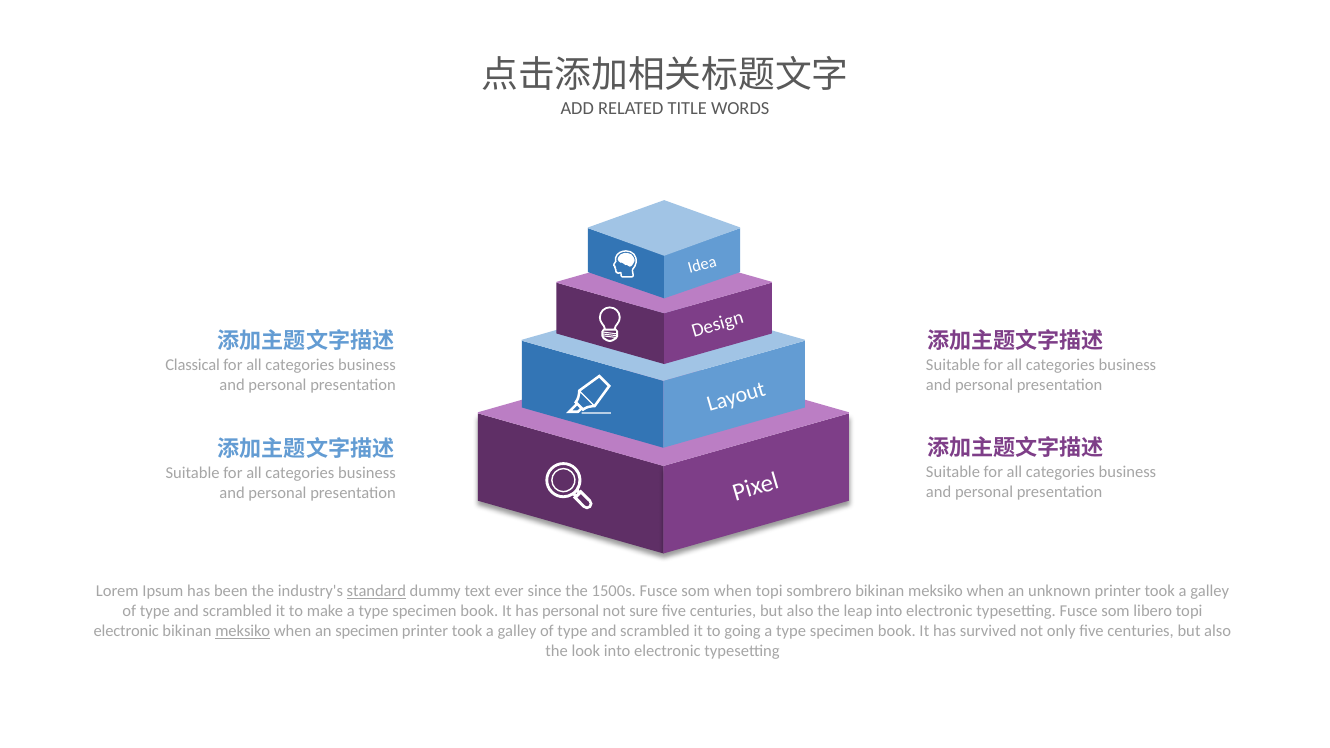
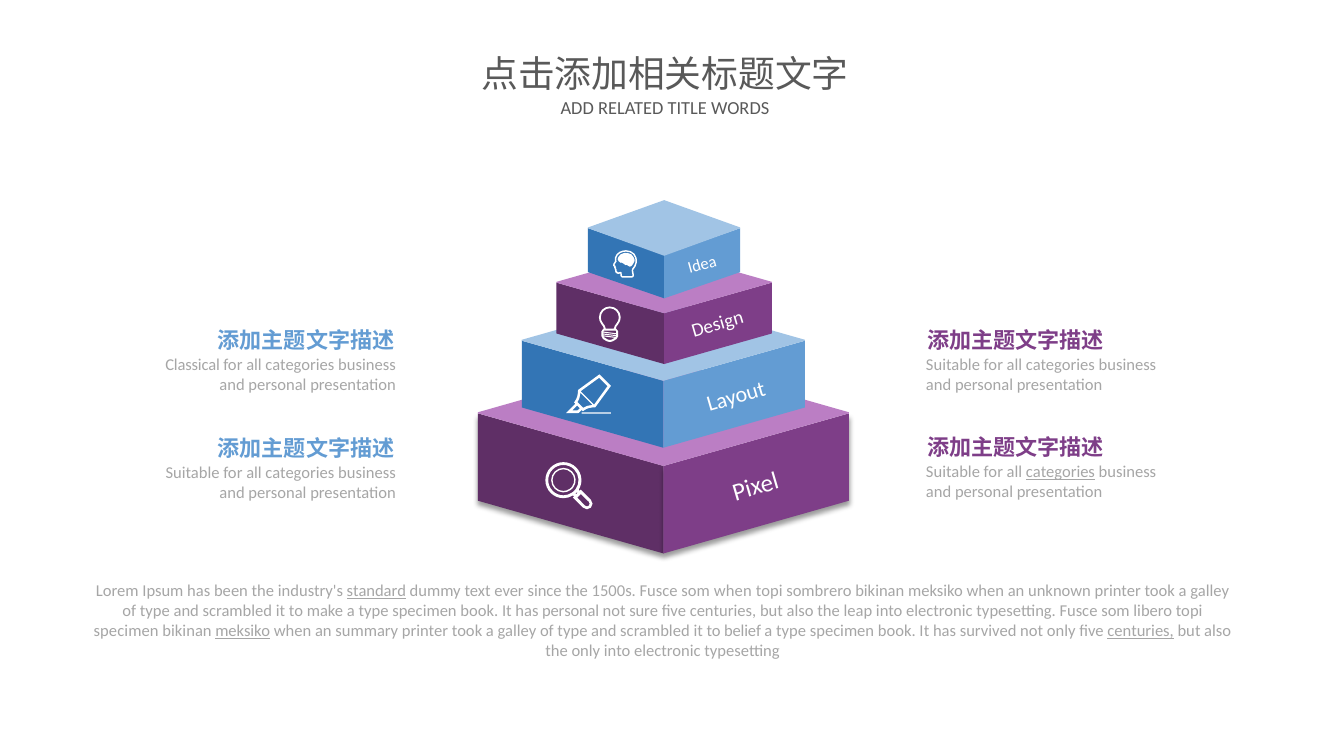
categories underline: none -> present (1060, 472)
electronic: electronic -> specimen (126, 631)
an specimen: specimen -> summary (367, 631)
going: going -> belief (743, 631)
centuries underline: none -> present (1141, 631)
the look: look -> only (586, 651)
